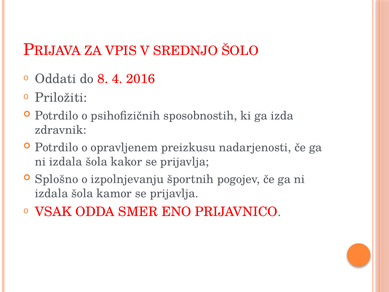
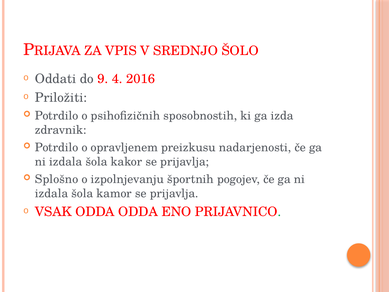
8: 8 -> 9 (103, 79)
ODDA SMER: SMER -> ODDA (138, 212)
